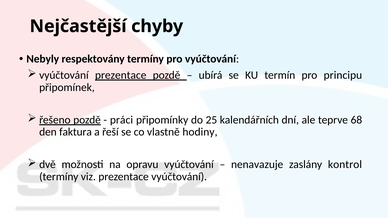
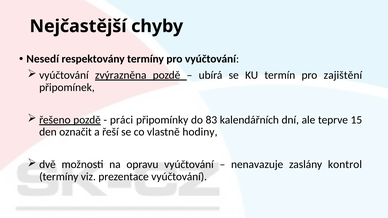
Nebyly: Nebyly -> Nesedí (43, 59)
vyúčtování prezentace: prezentace -> zvýrazněna (121, 75)
principu: principu -> zajištění (343, 75)
25: 25 -> 83 (211, 120)
68: 68 -> 15 (356, 120)
faktura: faktura -> označit (75, 132)
